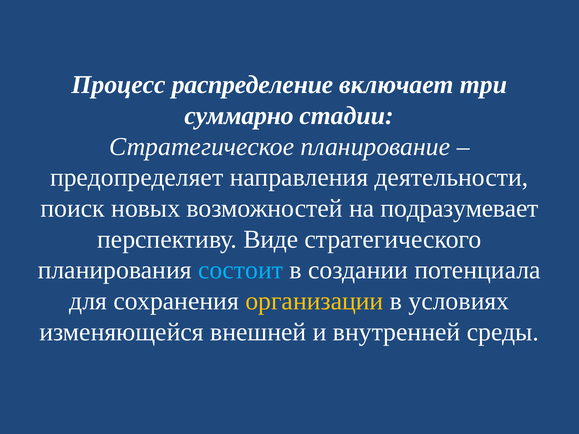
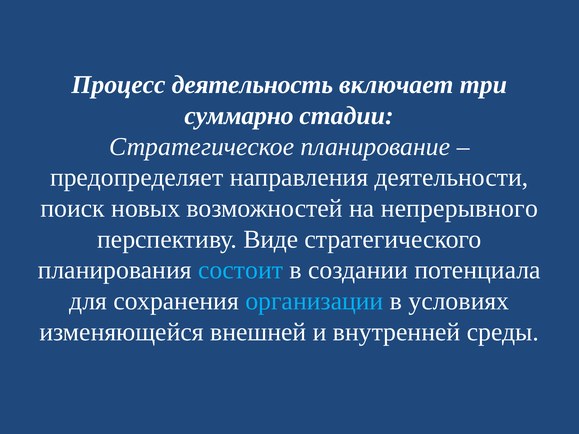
распределение: распределение -> деятельность (253, 85)
подразумевает: подразумевает -> непрерывного (459, 208)
организации colour: yellow -> light blue (314, 301)
